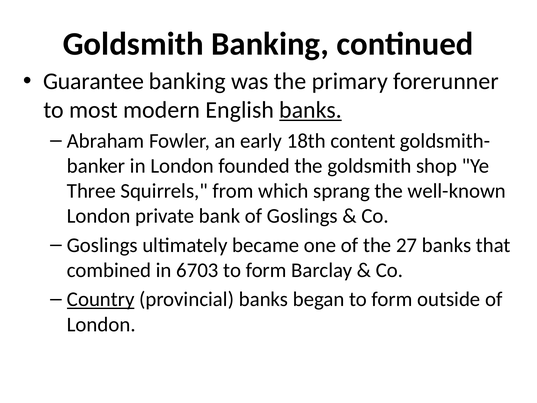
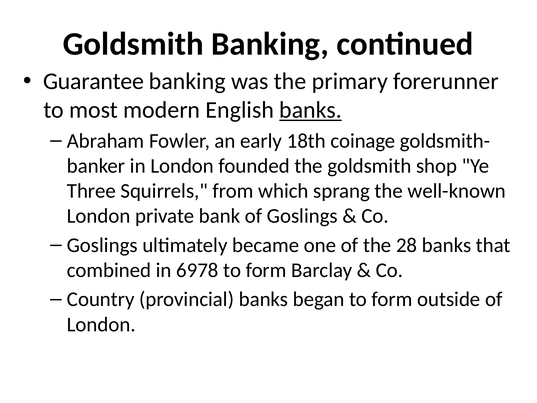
content: content -> coinage (363, 141)
27: 27 -> 28 (407, 245)
6703: 6703 -> 6978 (197, 270)
Country underline: present -> none (101, 299)
